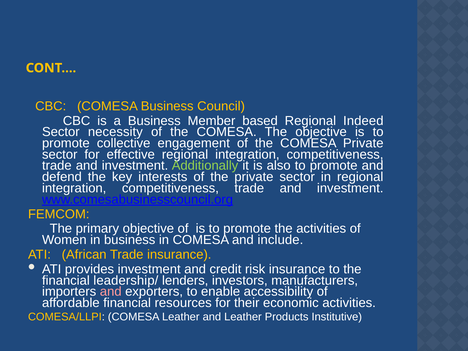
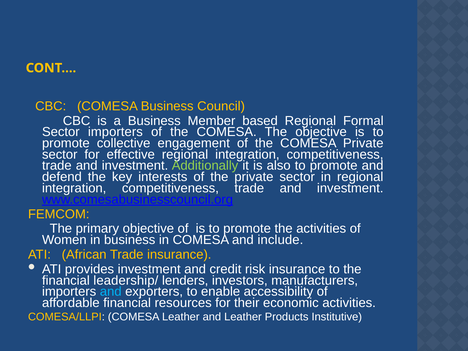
Indeed: Indeed -> Formal (363, 121)
Sector necessity: necessity -> importers (115, 132)
and colour: pink -> light blue (111, 292)
